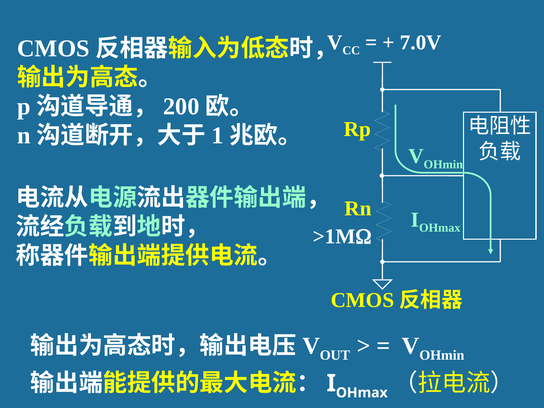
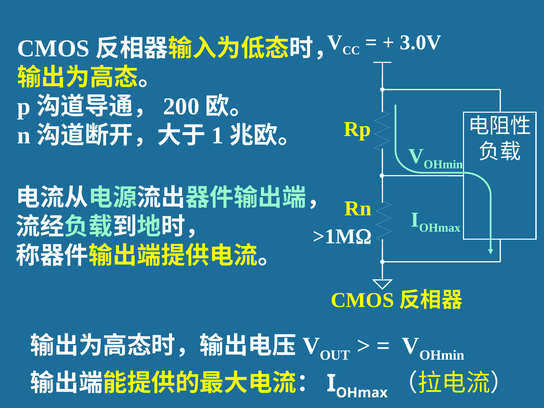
7.0V: 7.0V -> 3.0V (421, 42)
